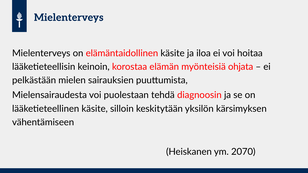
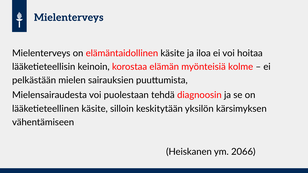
ohjata: ohjata -> kolme (241, 67)
2070: 2070 -> 2066 (243, 152)
